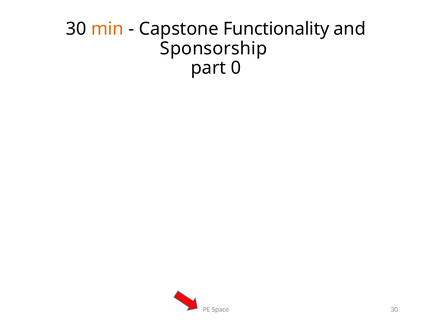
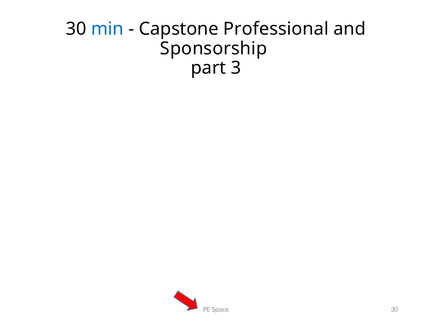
min colour: orange -> blue (107, 29)
Functionality: Functionality -> Professional (276, 29)
0: 0 -> 3 (236, 68)
